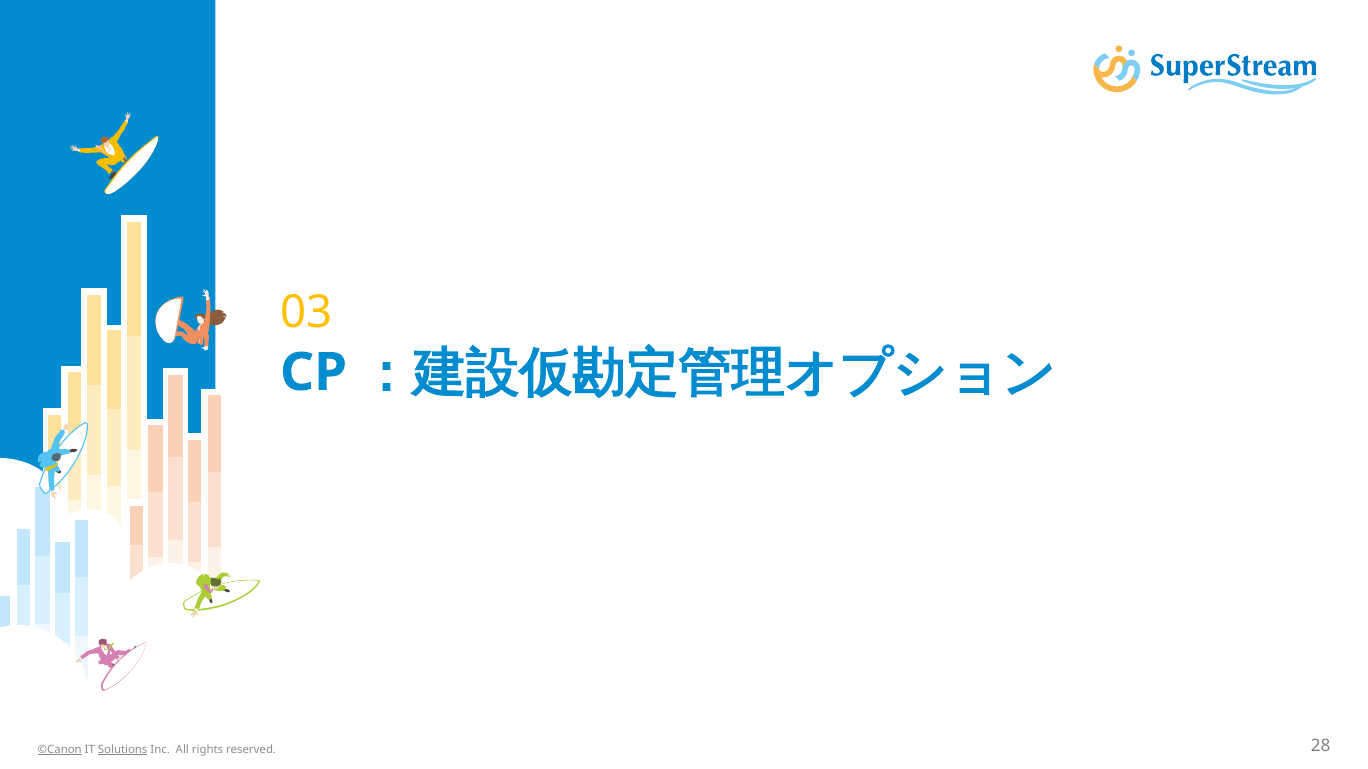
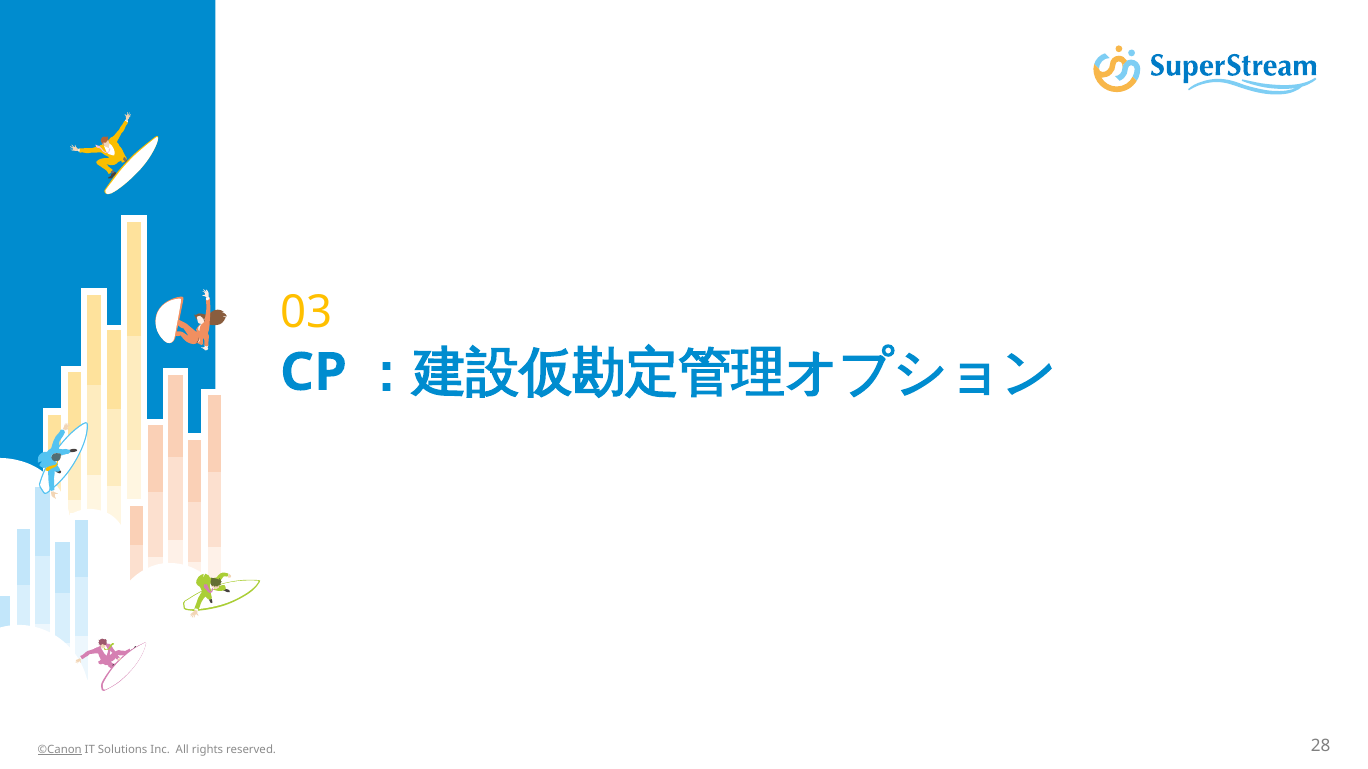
Solutions underline: present -> none (123, 750)
